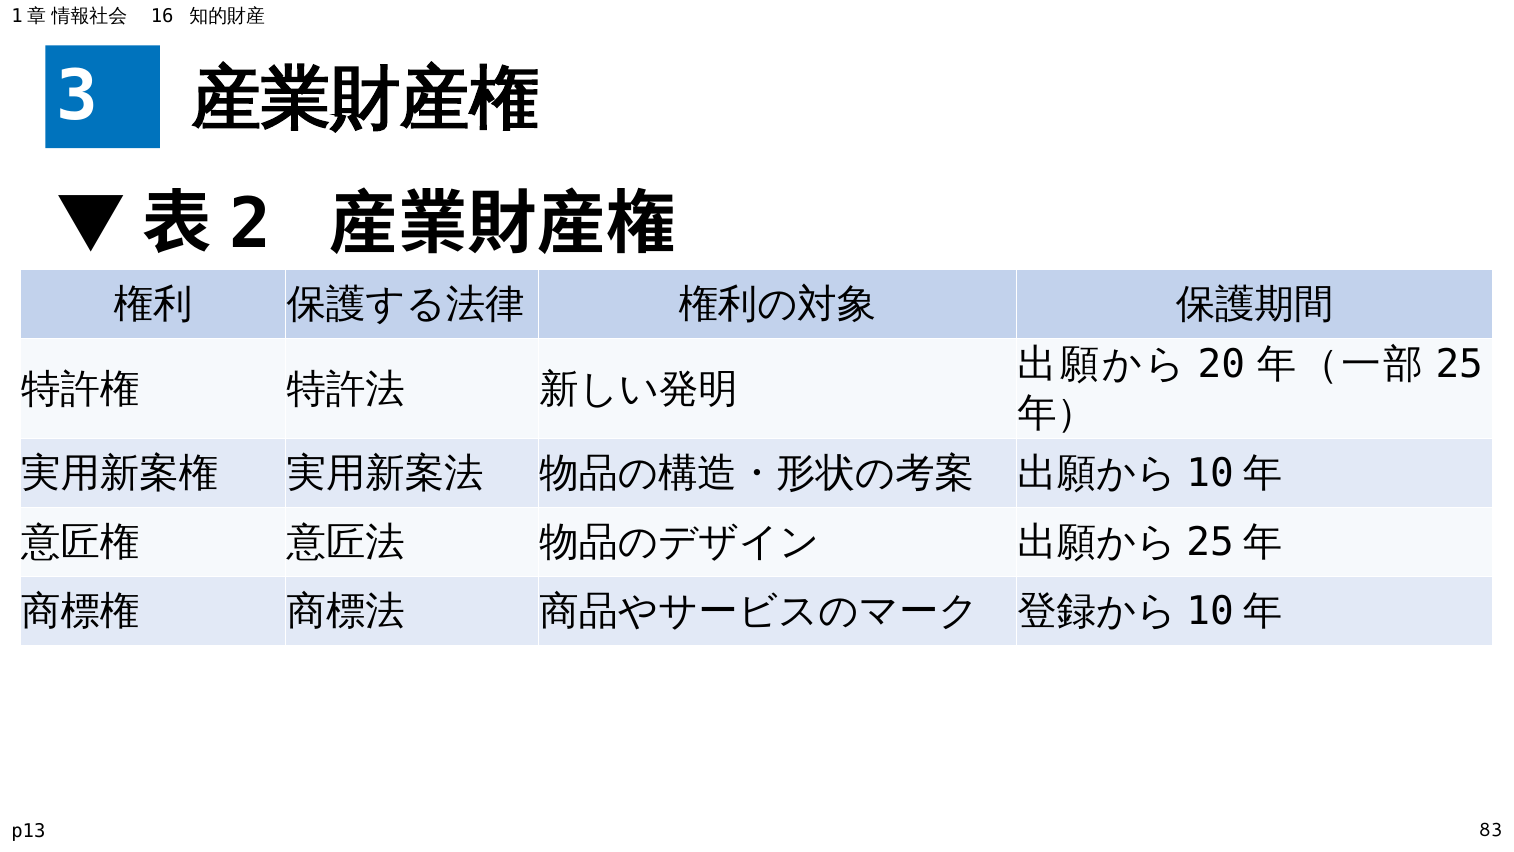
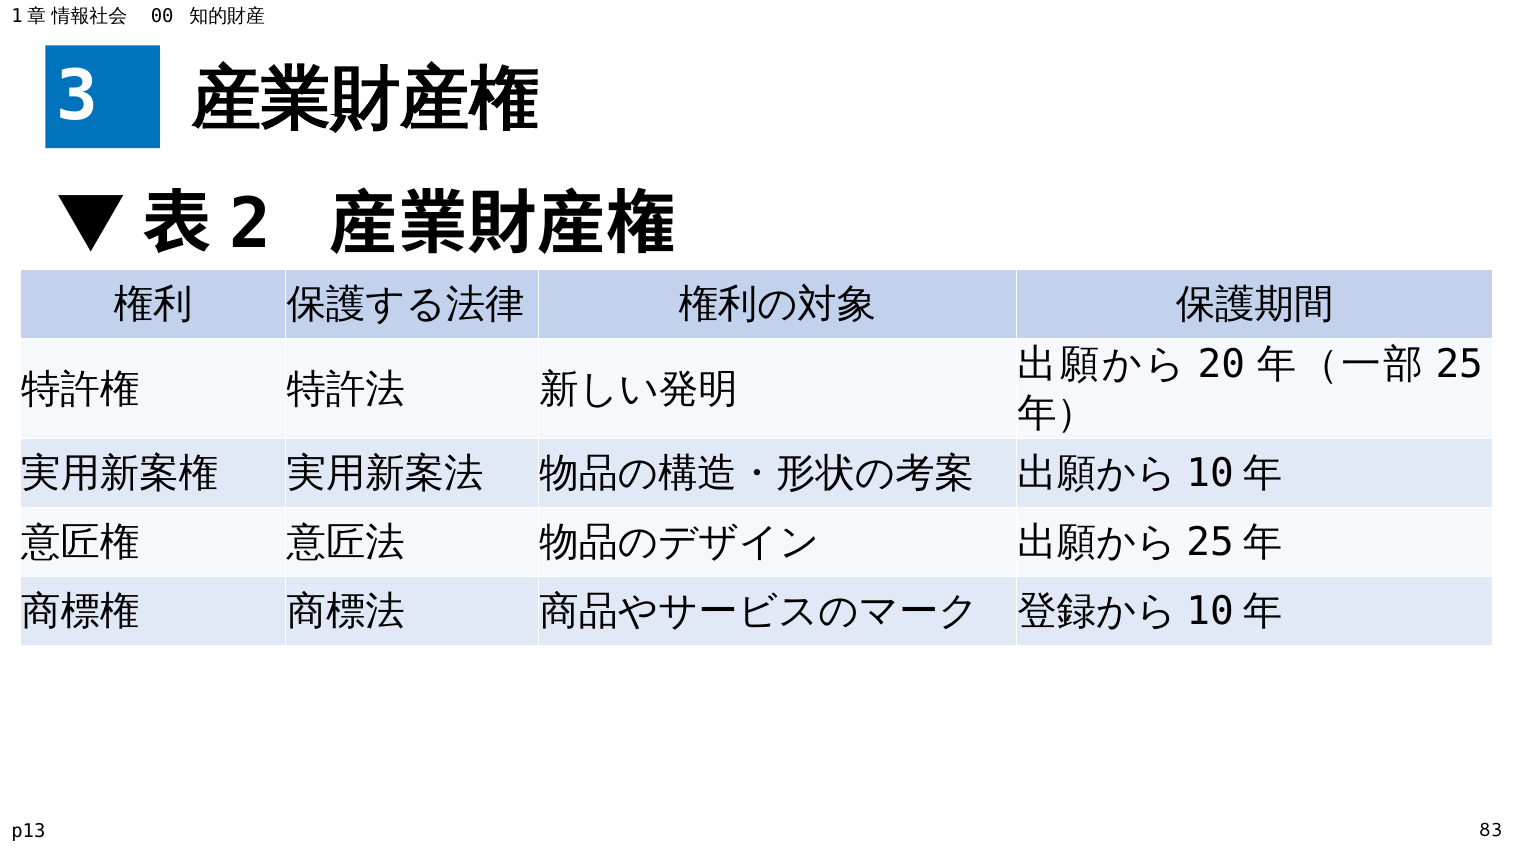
16: 16 -> 00 (162, 16)
